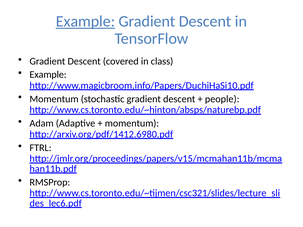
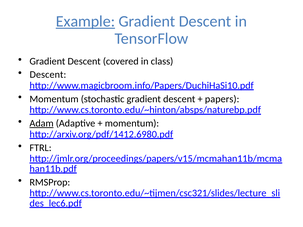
Example: Example -> Descent (48, 75)
people: people -> papers (222, 99)
Adam underline: none -> present (42, 123)
